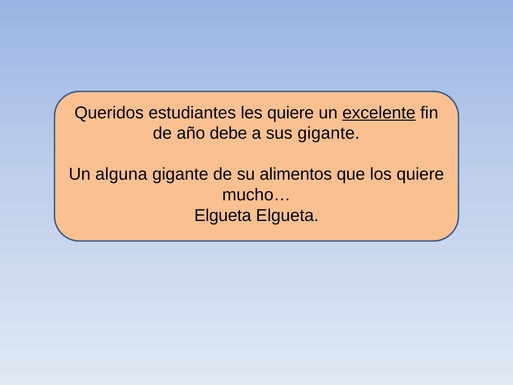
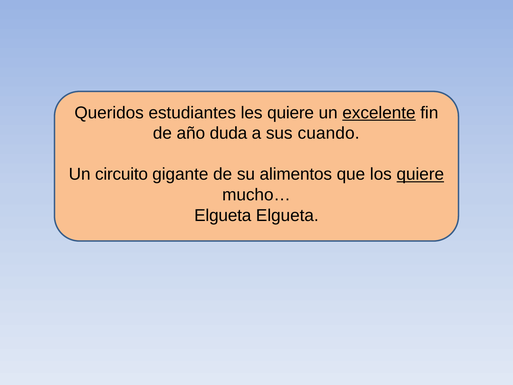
debe: debe -> duda (228, 133)
sus gigante: gigante -> cuando (329, 133)
alguna: alguna -> circuito (122, 174)
quiere underline: none -> present (420, 174)
